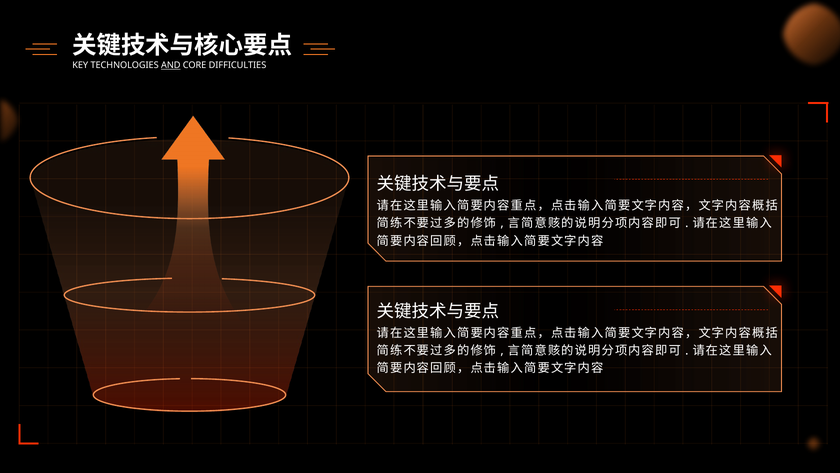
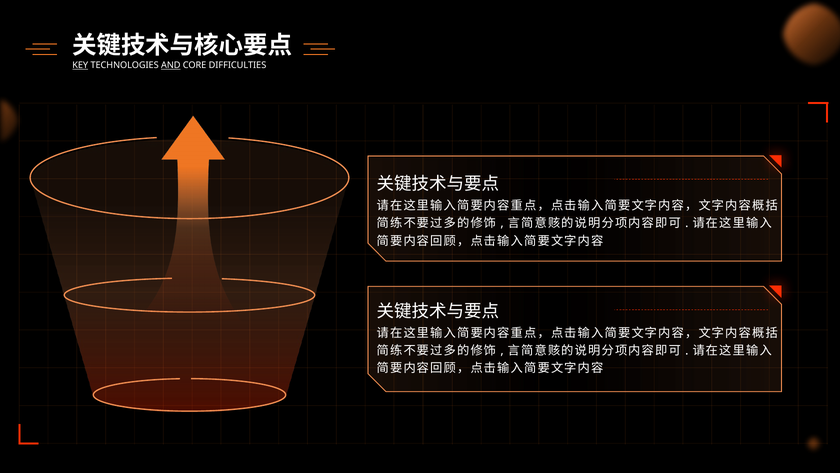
KEY underline: none -> present (80, 65)
